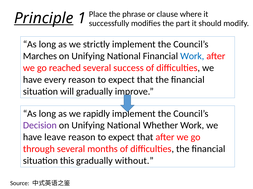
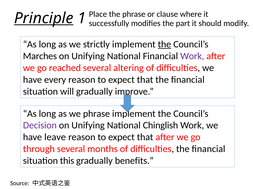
the underline: none -> present (164, 45)
Work colour: blue -> purple (192, 56)
success: success -> altering (129, 68)
we rapidly: rapidly -> phrase (96, 114)
Whether: Whether -> Chinglish (160, 126)
without: without -> benefits (134, 161)
